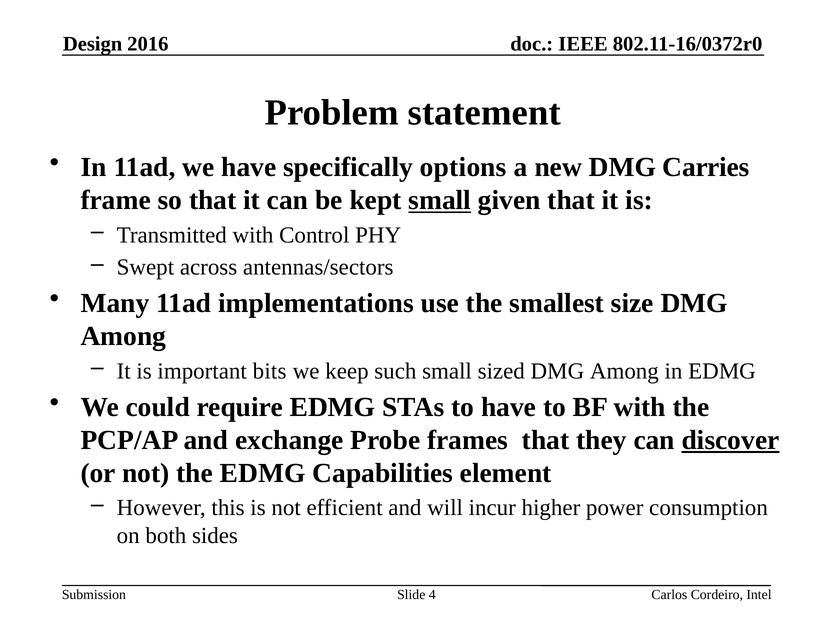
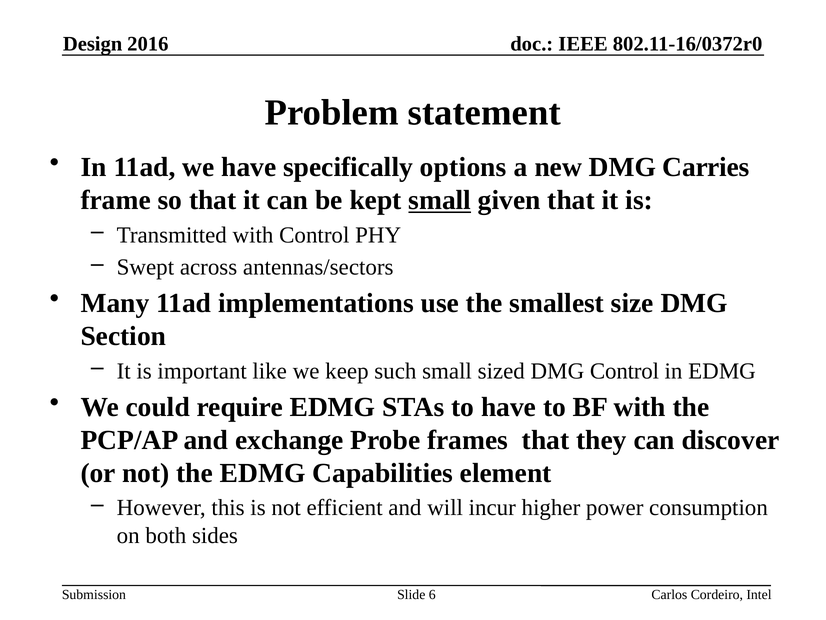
Among: Among -> Section (123, 336)
bits: bits -> like (270, 371)
sized DMG Among: Among -> Control (624, 371)
discover underline: present -> none (731, 440)
4: 4 -> 6 (432, 594)
